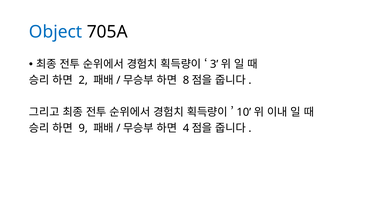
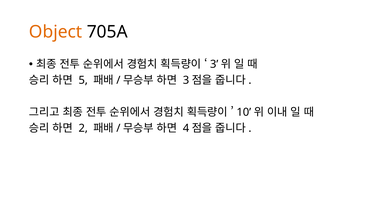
Object colour: blue -> orange (56, 32)
2: 2 -> 5 (83, 80)
8: 8 -> 3 (186, 80)
9: 9 -> 2 (83, 128)
